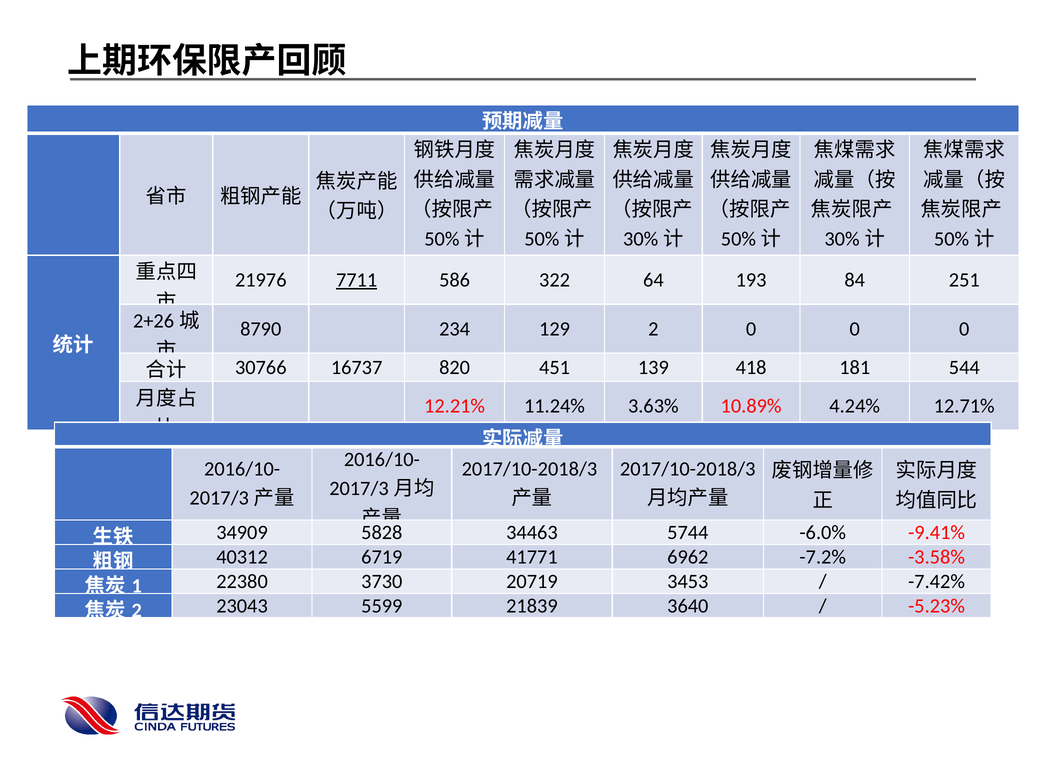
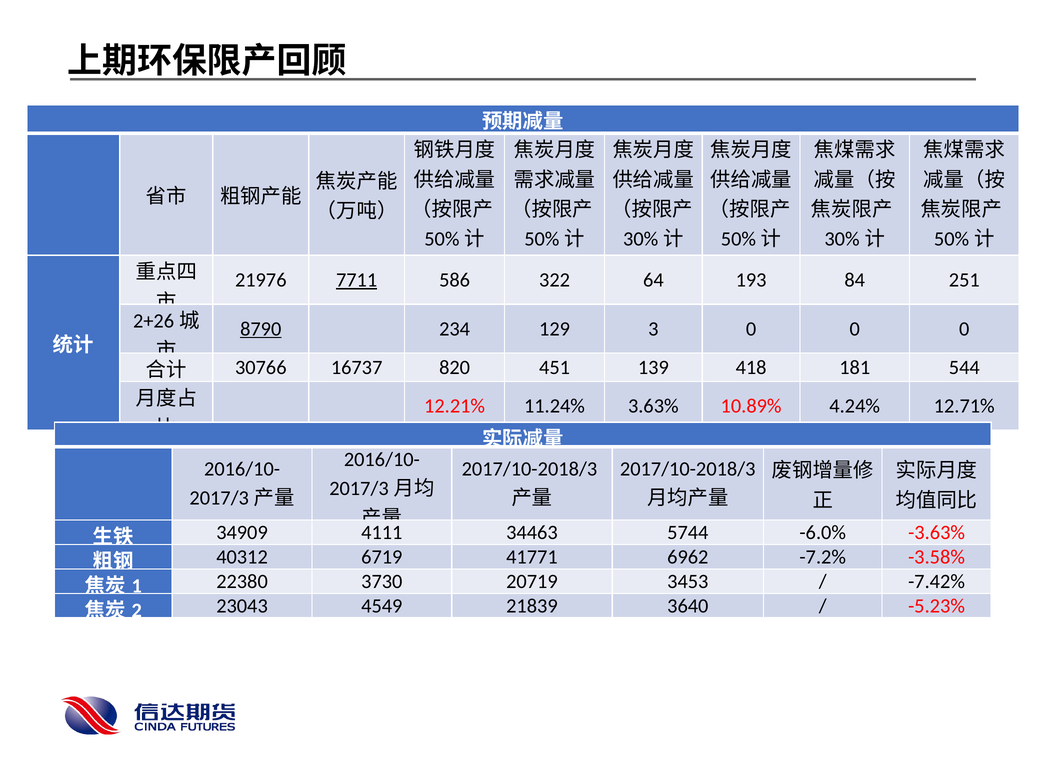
8790 underline: none -> present (261, 329)
129 2: 2 -> 3 (653, 329)
5828: 5828 -> 4111 (382, 533)
-9.41%: -9.41% -> -3.63% (937, 533)
5599: 5599 -> 4549 (382, 606)
